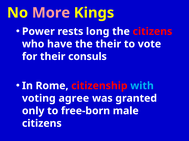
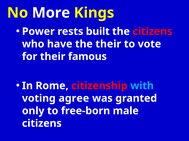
More colour: pink -> white (51, 13)
long: long -> built (98, 32)
consuls: consuls -> famous (87, 57)
